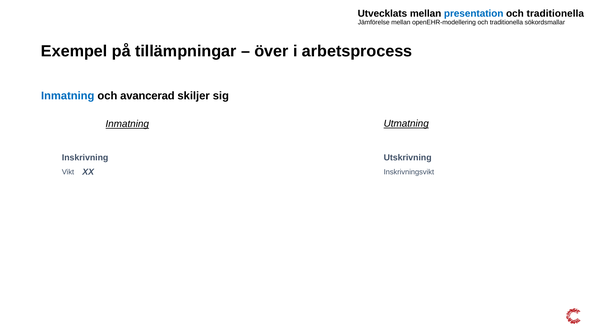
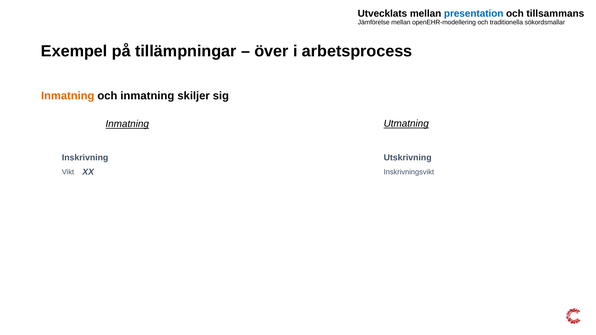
traditionella: traditionella -> tillsammans (555, 13)
Inmatning colour: blue -> orange (68, 96)
och avancerad: avancerad -> inmatning (147, 96)
